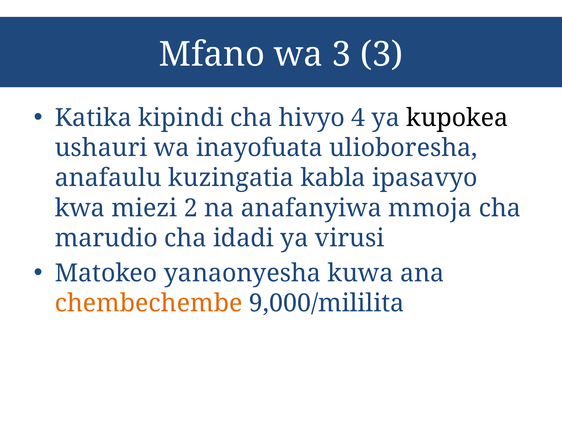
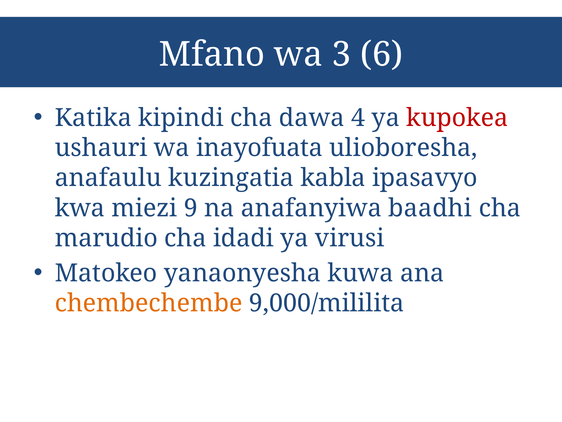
3 3: 3 -> 6 (382, 54)
hivyo: hivyo -> dawa (312, 118)
kupokea colour: black -> red (457, 118)
2: 2 -> 9 (191, 208)
mmoja: mmoja -> baadhi (430, 208)
